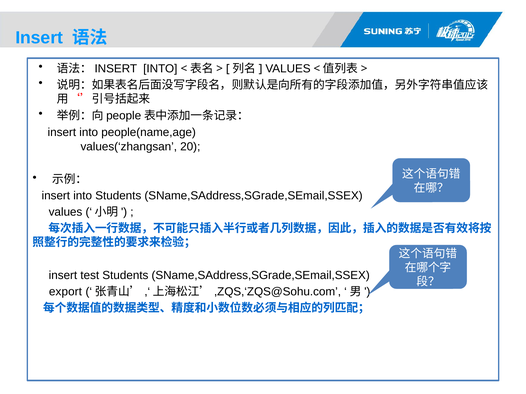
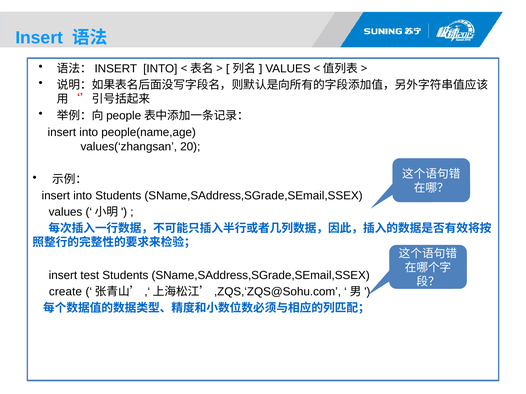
export: export -> create (65, 292)
